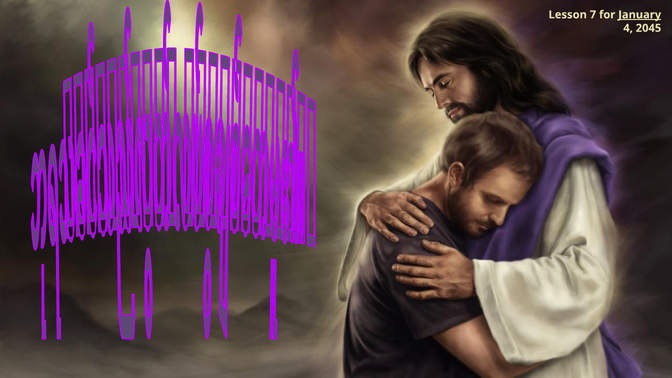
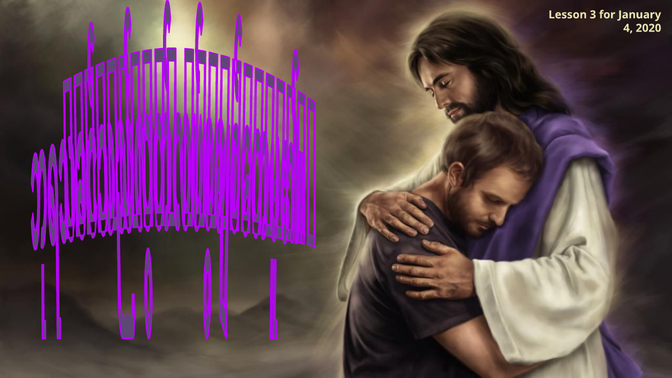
7: 7 -> 3 (593, 15)
January underline: present -> none (640, 15)
2045: 2045 -> 2020 (648, 28)
